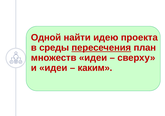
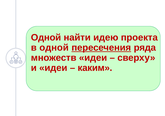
в среды: среды -> одной (54, 48)
план: план -> ряда (145, 48)
